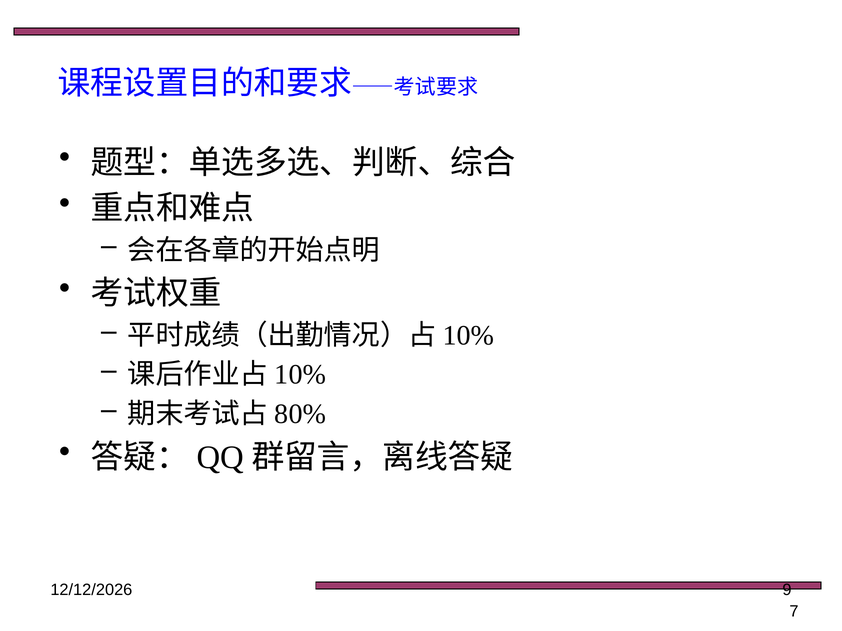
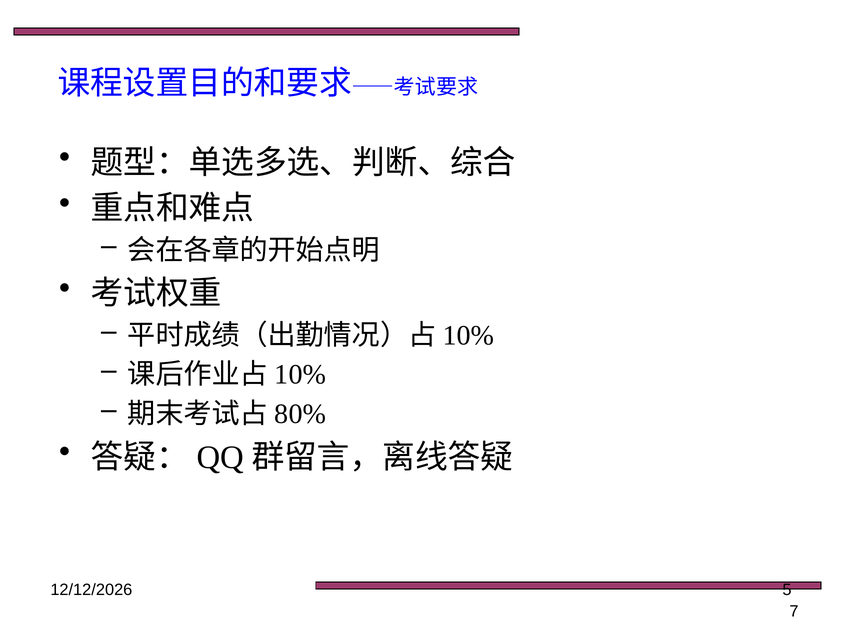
9: 9 -> 5 (787, 590)
